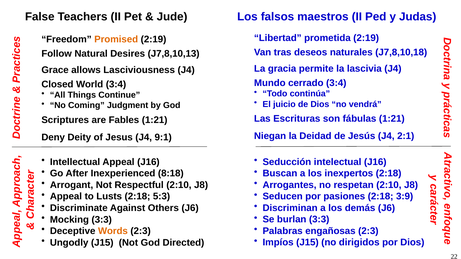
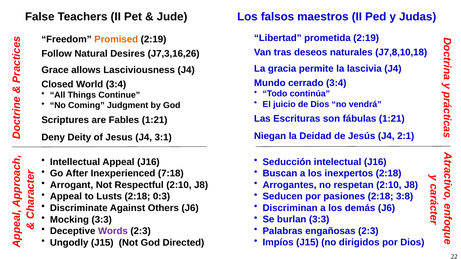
J7,8,10,13: J7,8,10,13 -> J7,3,16,26 (174, 54)
9:1: 9:1 -> 3:1 (163, 137)
8:18: 8:18 -> 7:18 (171, 174)
3:9: 3:9 -> 3:8 (405, 197)
5:3: 5:3 -> 0:3 (162, 197)
Words colour: orange -> purple (113, 231)
